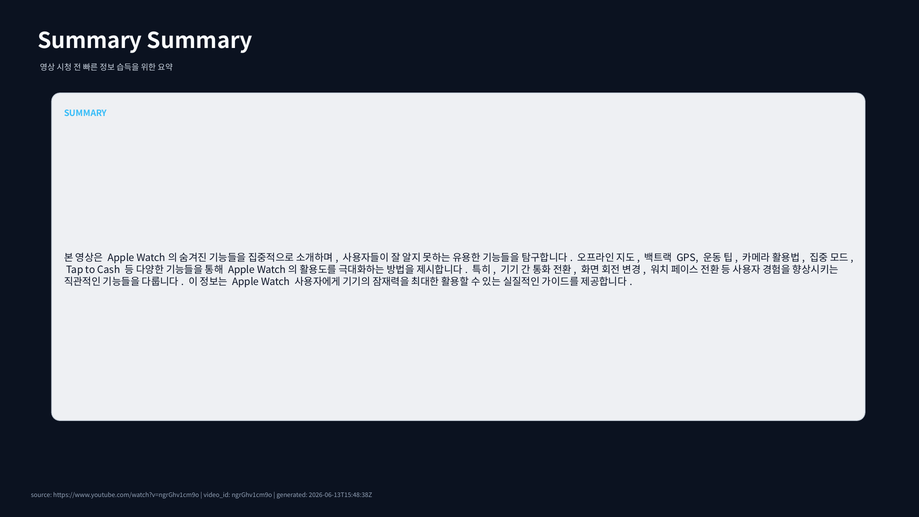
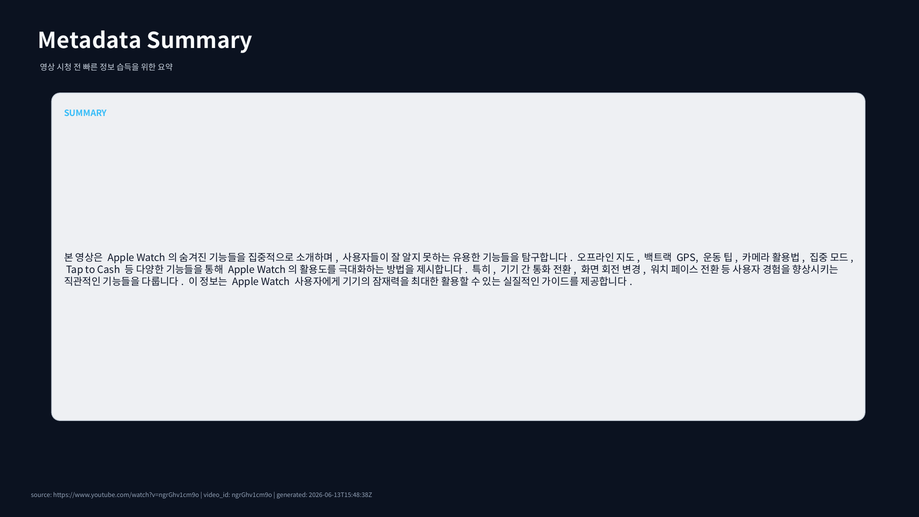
Summary: Summary -> Metadata (90, 41)
